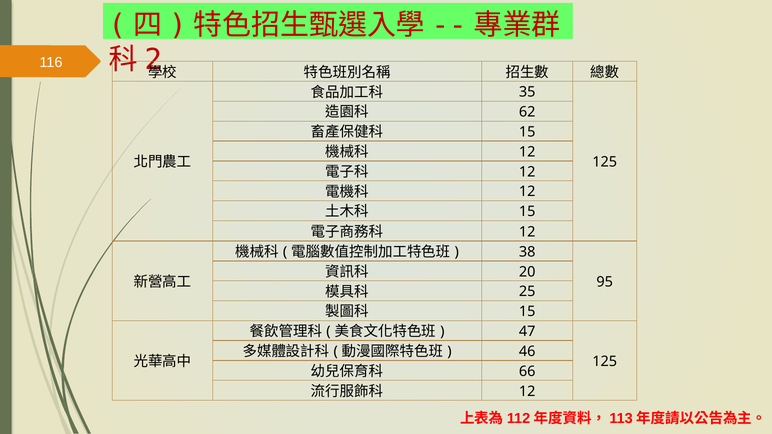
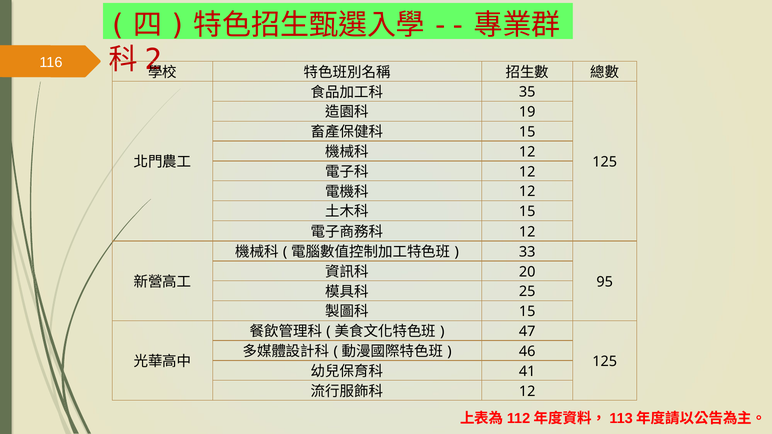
62: 62 -> 19 (527, 112)
38: 38 -> 33 (527, 252)
66: 66 -> 41 (527, 372)
